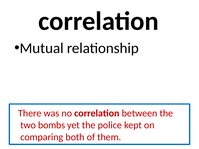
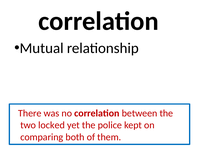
bombs: bombs -> locked (52, 125)
